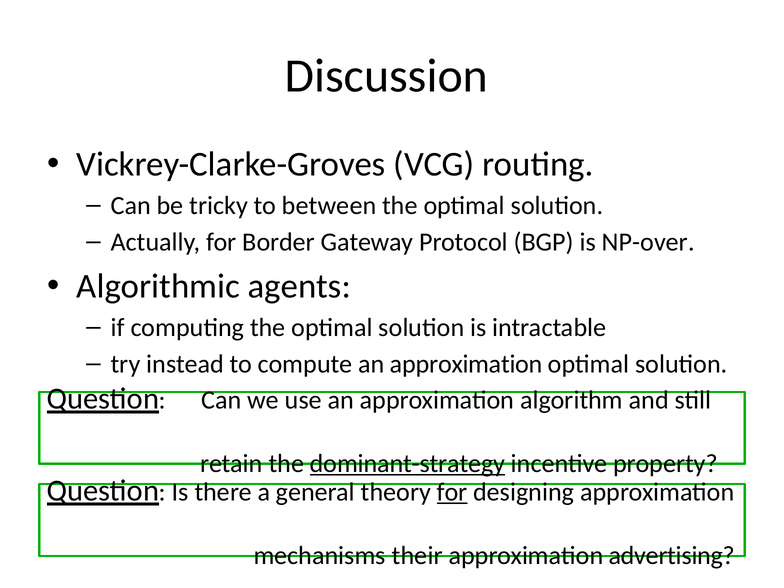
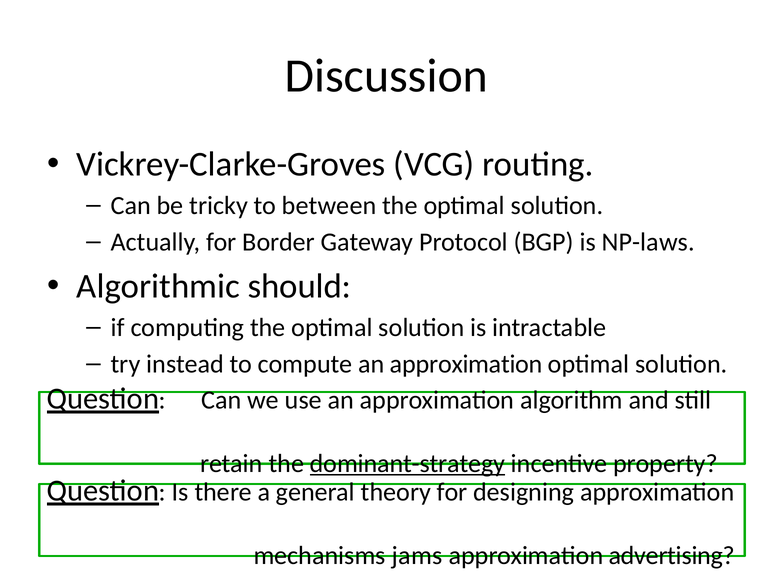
NP-over: NP-over -> NP-laws (648, 242)
agents: agents -> should (299, 286)
for underline: present -> none (452, 492)
their: their -> jams (417, 556)
